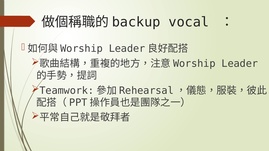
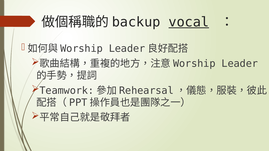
vocal underline: none -> present (189, 22)
